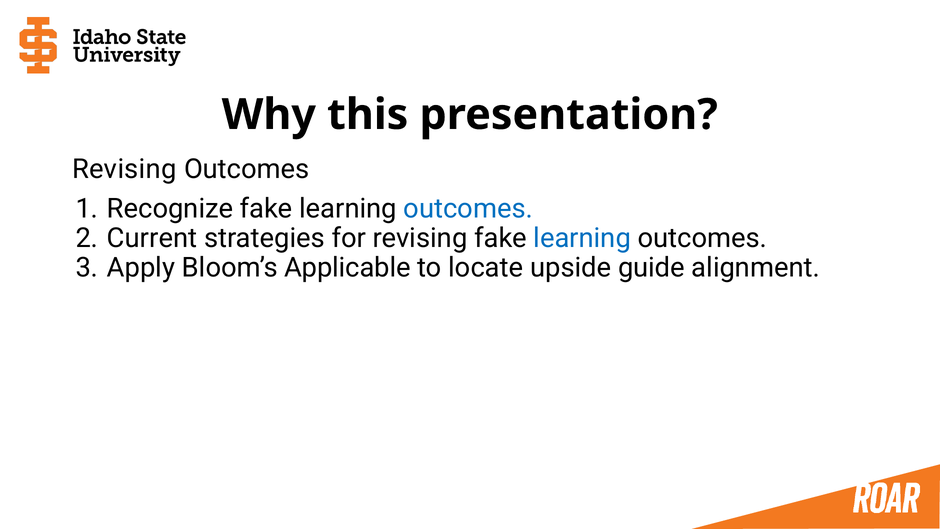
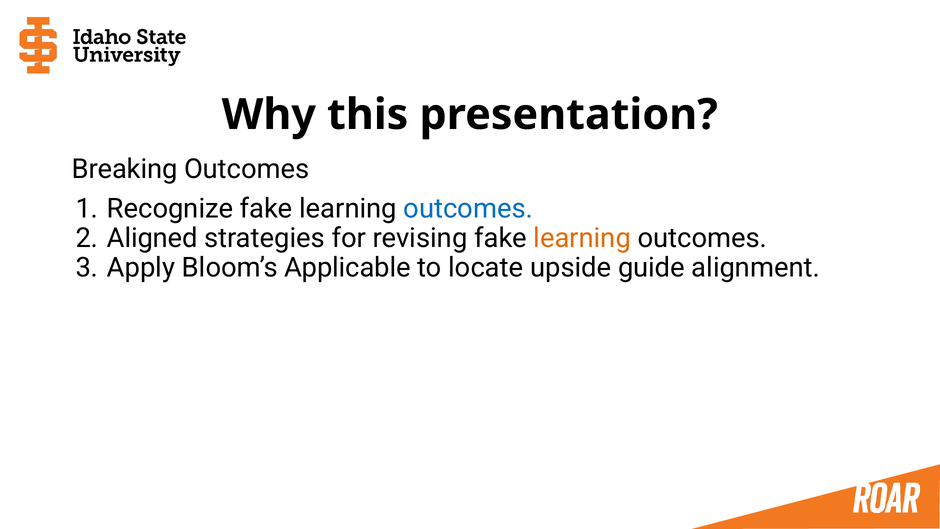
Revising: Revising -> Breaking (125, 169)
Current: Current -> Aligned (152, 238)
learning colour: blue -> orange (582, 238)
